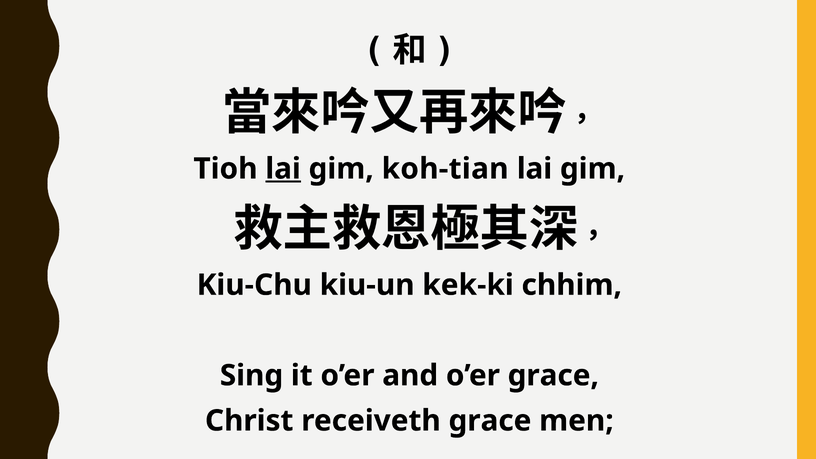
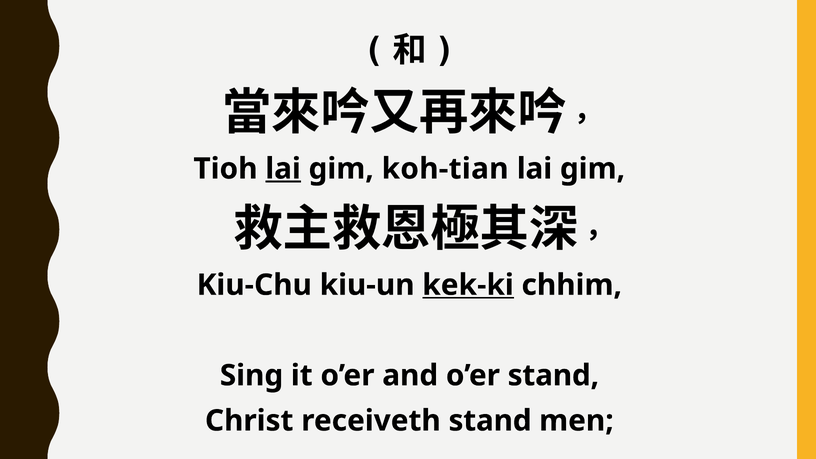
kek-ki underline: none -> present (468, 285)
o’er grace: grace -> stand (553, 375)
receiveth grace: grace -> stand (490, 421)
